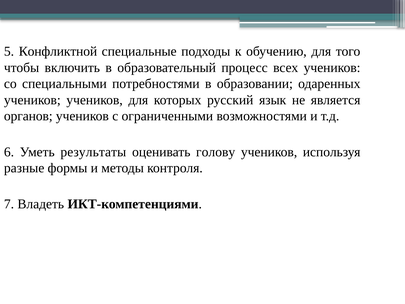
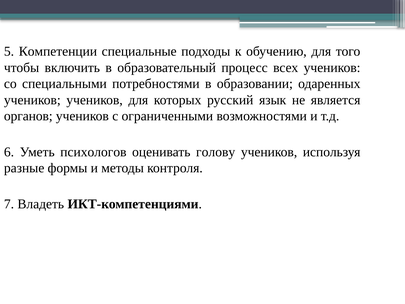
Конфликтной: Конфликтной -> Компетенции (58, 51)
результаты: результаты -> психологов (93, 152)
